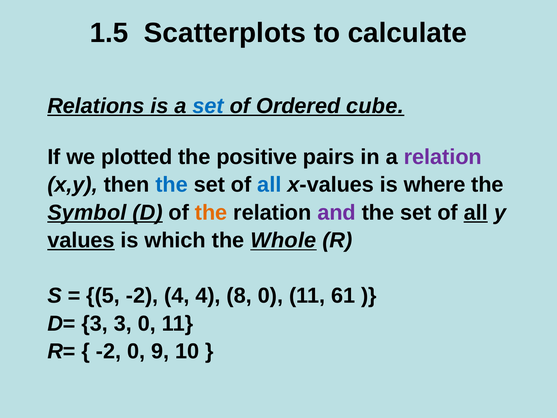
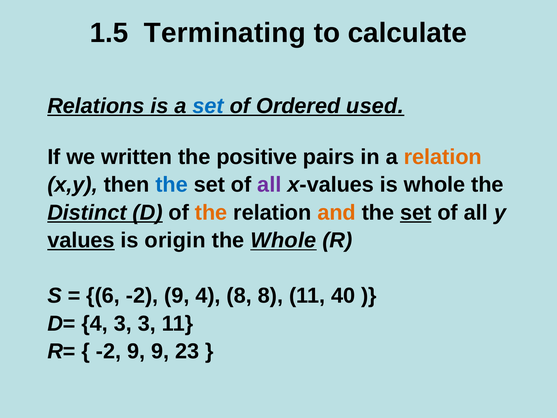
Scatterplots: Scatterplots -> Terminating (225, 33)
cube: cube -> used (375, 106)
plotted: plotted -> written (137, 157)
relation colour: purple -> orange (443, 157)
all colour: blue -> purple (269, 185)
is where: where -> whole (435, 185)
Symbol: Symbol -> Distinct (87, 212)
and colour: purple -> orange (337, 212)
set underline: none -> present (416, 212)
all underline: present -> none (476, 212)
which: which -> origin (175, 240)
5: 5 -> 6 (103, 296)
4: 4 -> 9 (177, 296)
8 0: 0 -> 8 (270, 296)
61: 61 -> 40 (343, 296)
D= 3: 3 -> 4 (95, 323)
3 0: 0 -> 3 (147, 323)
0: 0 -> 9 (136, 351)
10: 10 -> 23 (187, 351)
